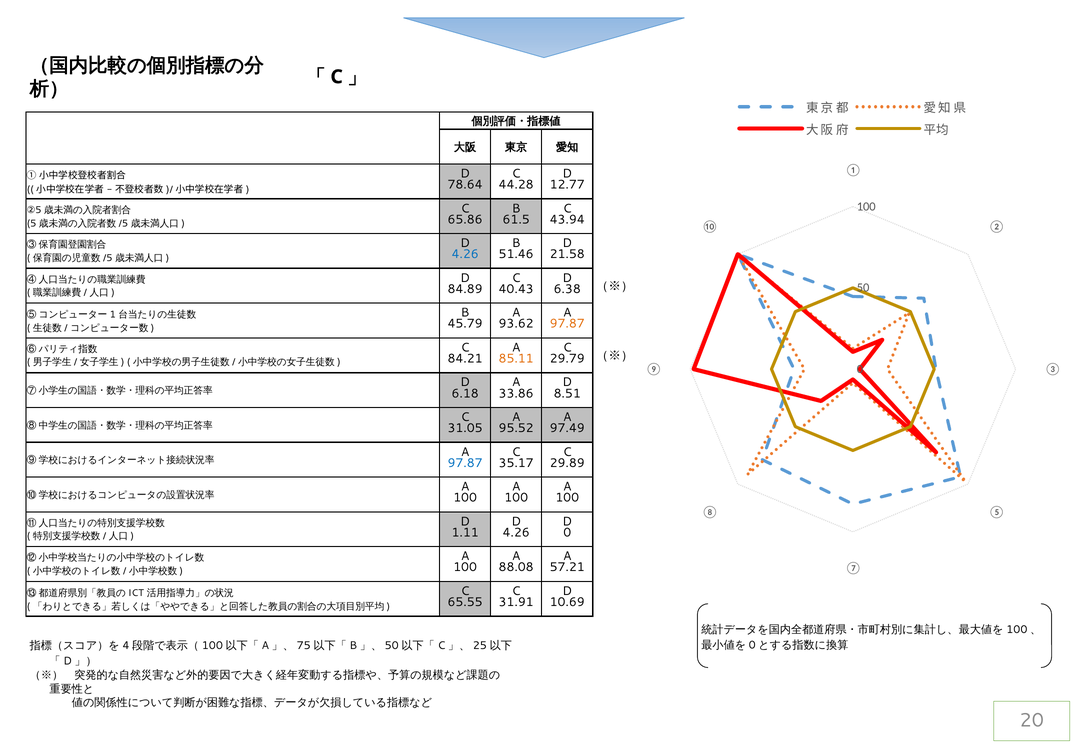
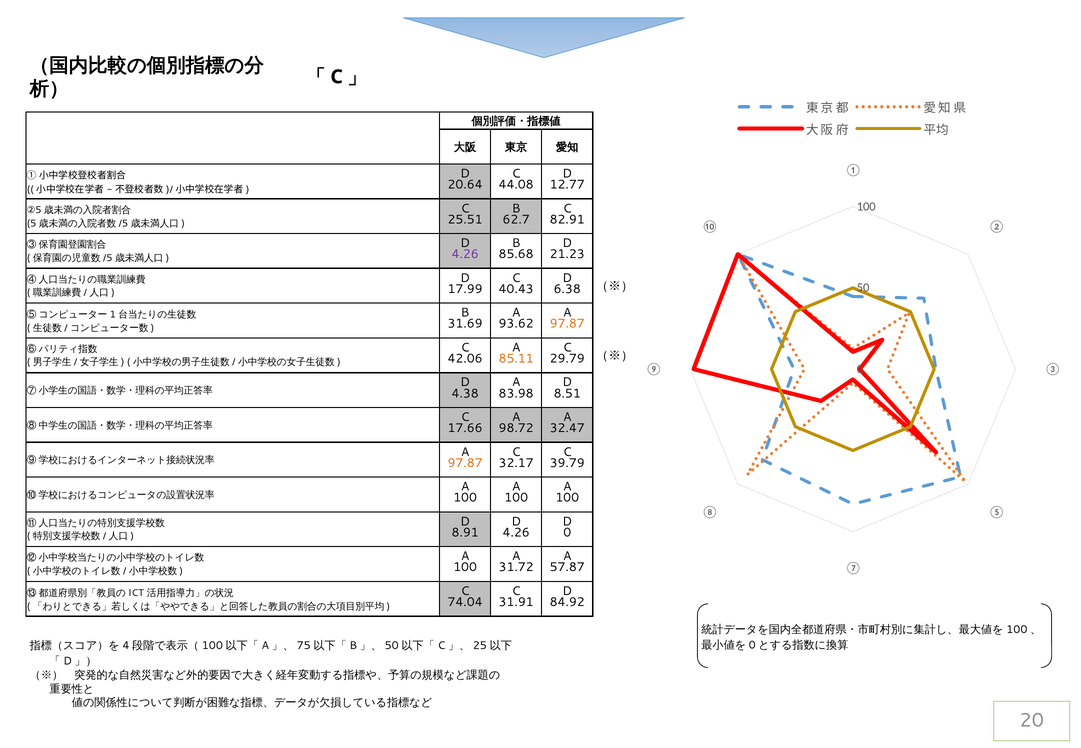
78.64: 78.64 -> 20.64 (465, 185)
44.28: 44.28 -> 44.08 (516, 185)
65.86: 65.86 -> 25.51 (465, 220)
61.5: 61.5 -> 62.7 (516, 220)
43.94: 43.94 -> 82.91 (567, 220)
4.26 colour: blue -> purple (465, 254)
51.46: 51.46 -> 85.68 (516, 254)
21.58: 21.58 -> 21.23 (567, 254)
84.89: 84.89 -> 17.99 (465, 289)
45.79: 45.79 -> 31.69 (465, 324)
84.21: 84.21 -> 42.06 (465, 359)
6.18: 6.18 -> 4.38 (465, 394)
33.86: 33.86 -> 83.98 (516, 394)
31.05: 31.05 -> 17.66 (465, 428)
95.52: 95.52 -> 98.72 (516, 428)
97.49: 97.49 -> 32.47 (567, 428)
97.87 colour: blue -> orange (465, 463)
35.17: 35.17 -> 32.17 (516, 463)
29.89: 29.89 -> 39.79 (567, 463)
1.11: 1.11 -> 8.91 (465, 533)
88.08: 88.08 -> 31.72 (516, 568)
57.21: 57.21 -> 57.87 (567, 568)
65.55: 65.55 -> 74.04 (465, 602)
10.69: 10.69 -> 84.92 (567, 602)
